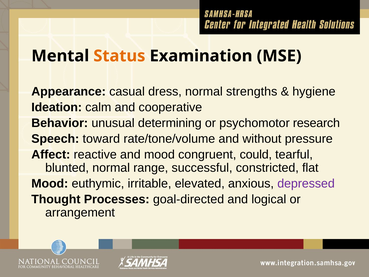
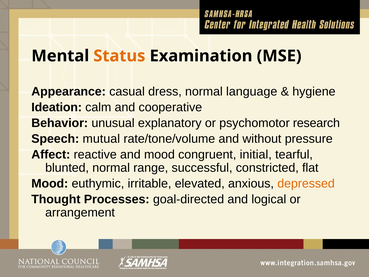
strengths: strengths -> language (252, 91)
determining: determining -> explanatory (170, 123)
toward: toward -> mutual (101, 139)
could: could -> initial (256, 154)
depressed colour: purple -> orange (306, 183)
